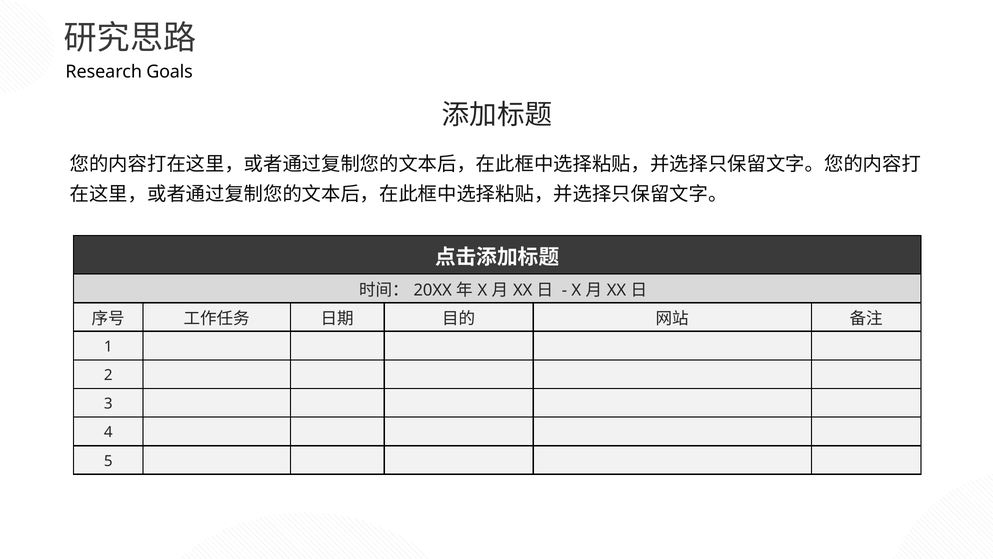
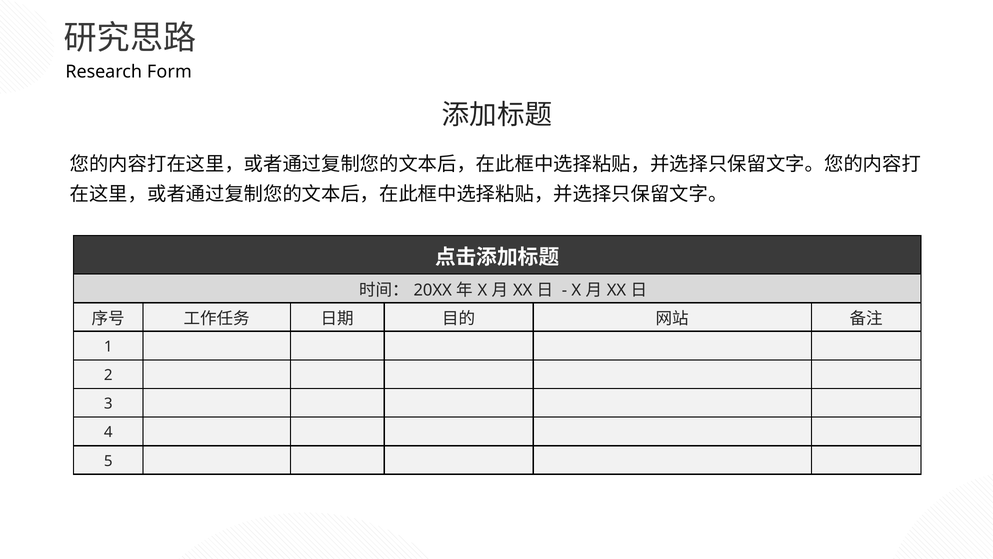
Goals: Goals -> Form (169, 72)
